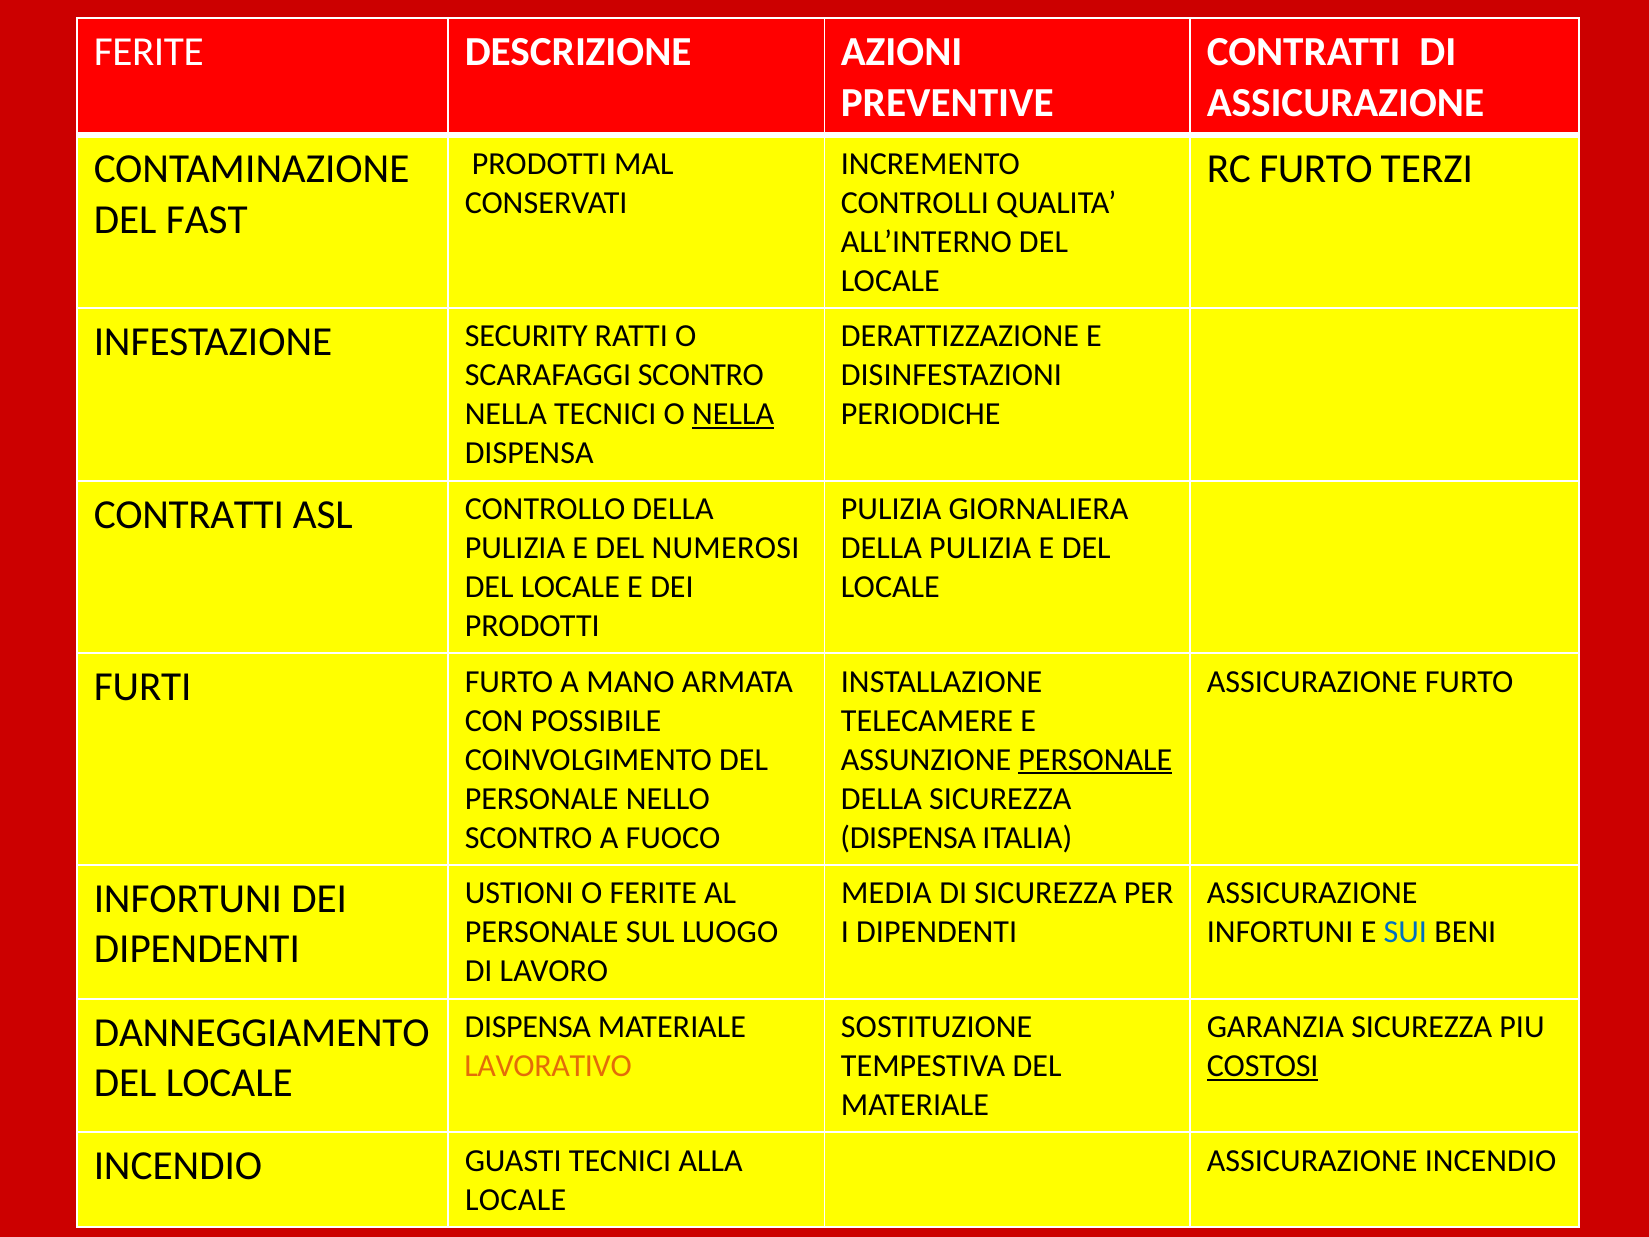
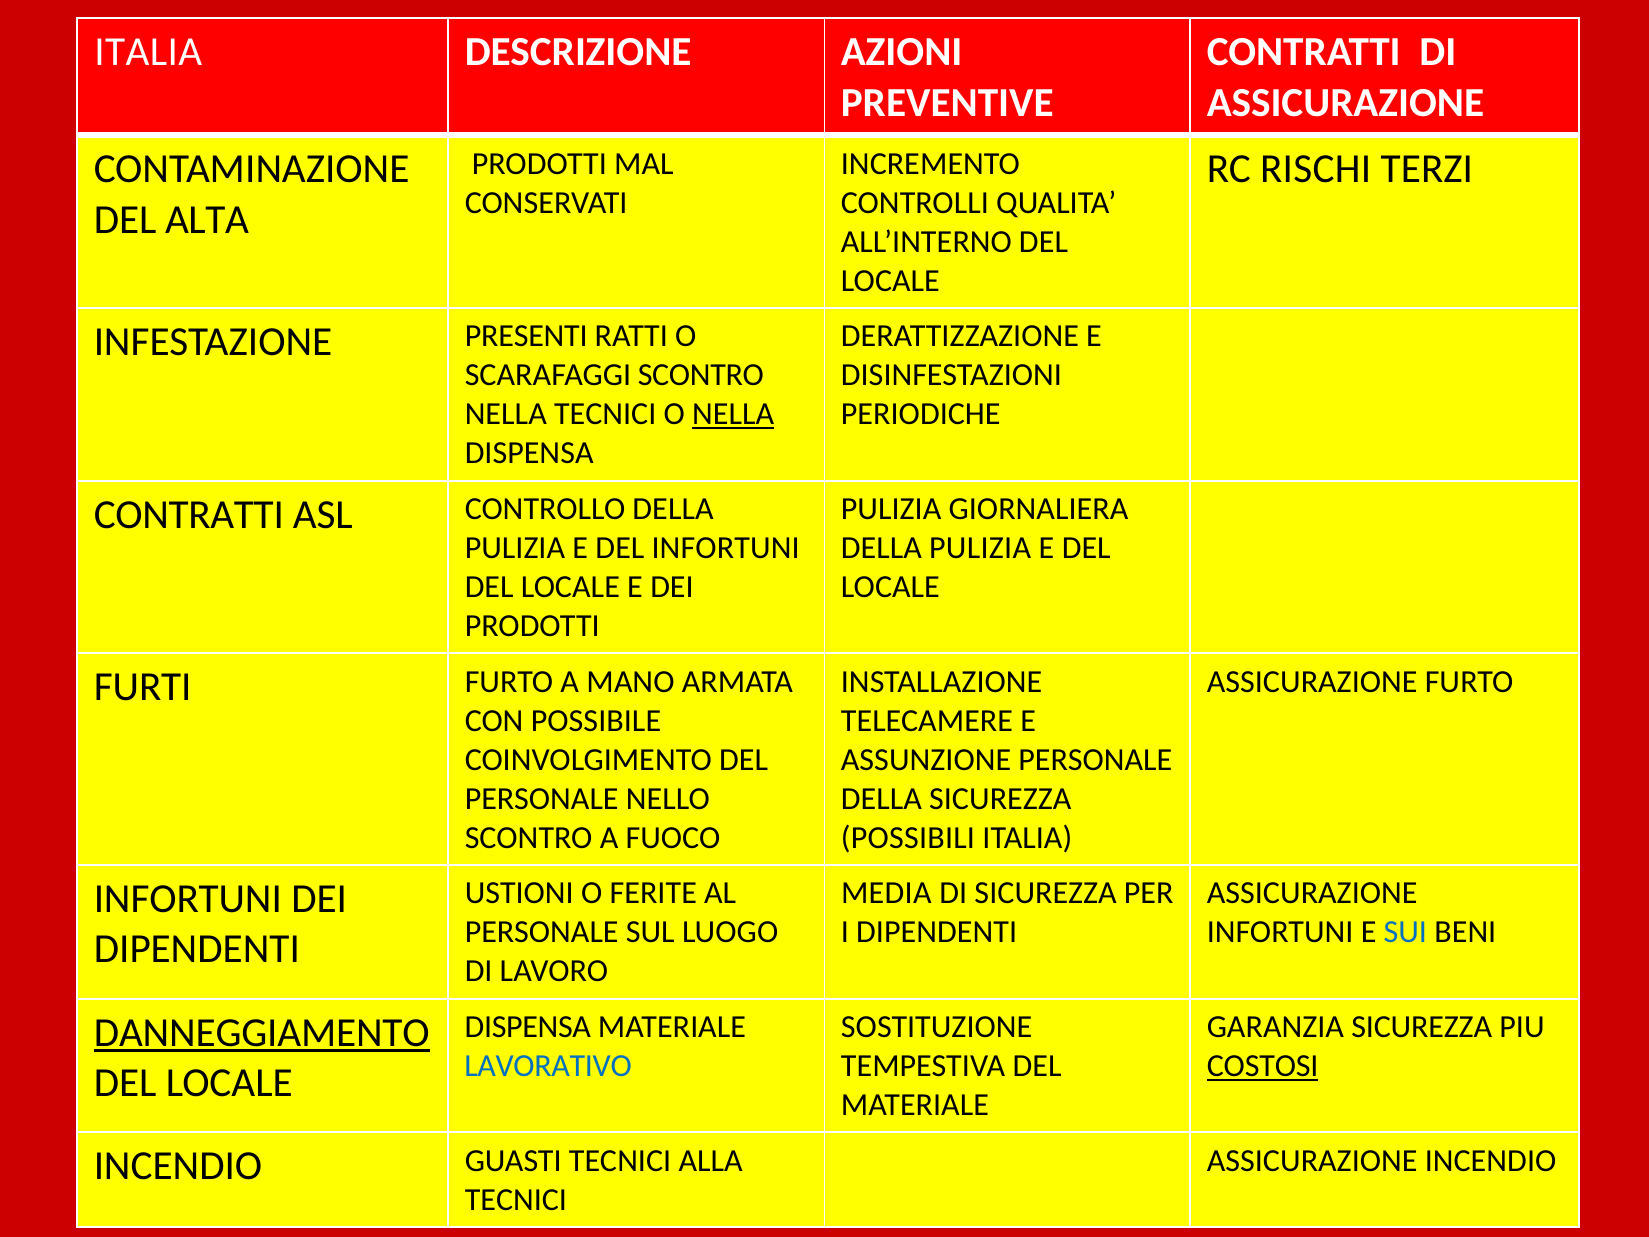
FERITE: FERITE -> ITALIA (148, 52)
RC FURTO: FURTO -> RISCHI (1316, 169)
FAST: FAST -> ALTA (207, 220)
SECURITY: SECURITY -> PRESENTI (526, 336)
DEL NUMEROSI: NUMEROSI -> INFORTUNI (726, 548)
PERSONALE underline: present -> none (1095, 760)
DISPENSA: DISPENSA -> POSSIBILI (908, 838)
DANNEGGIAMENTO underline: none -> present (262, 1032)
LAVORATIVO colour: orange -> blue (548, 1066)
LOCALE: LOCALE -> TECNICI (516, 1199)
